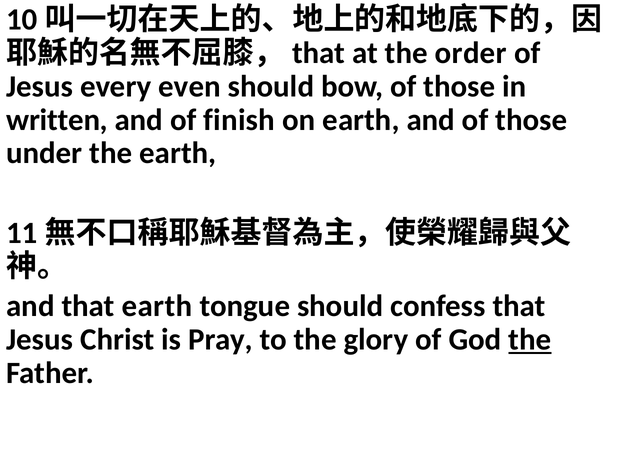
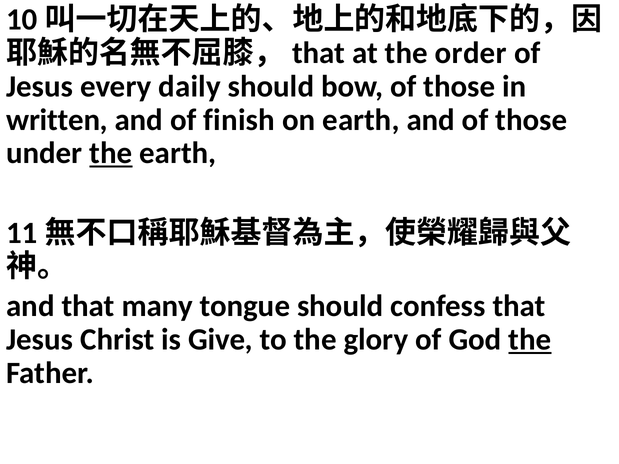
even: even -> daily (189, 86)
the underline: none -> present (111, 153)
that earth: earth -> many (157, 306)
Pray: Pray -> Give (221, 340)
